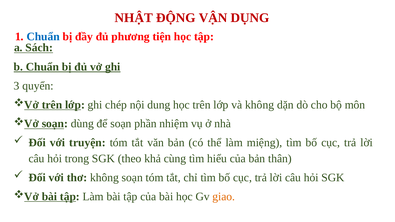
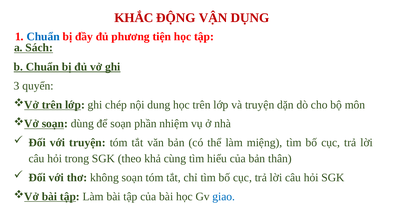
NHẬT: NHẬT -> KHẮC (134, 18)
và không: không -> truyện (260, 105)
giao colour: orange -> blue (224, 197)
